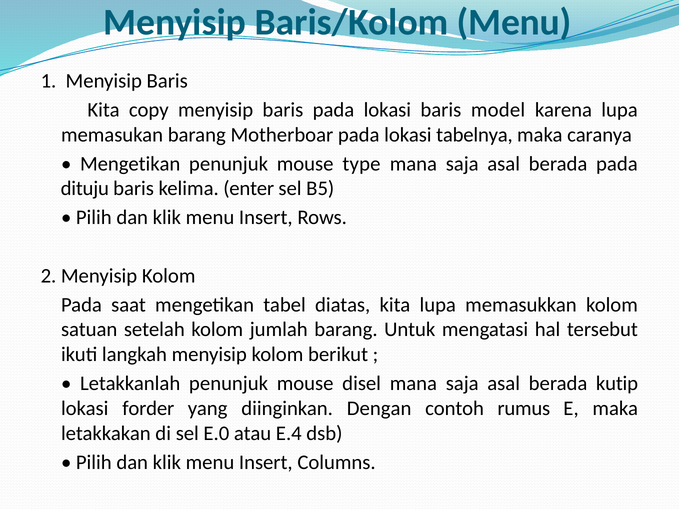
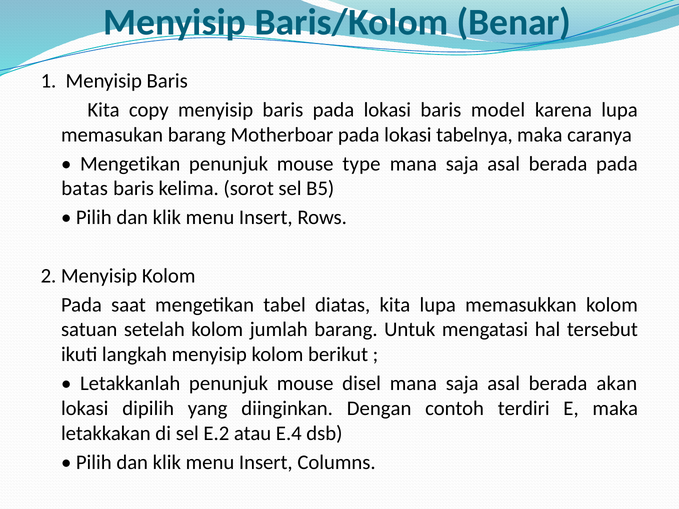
Baris/Kolom Menu: Menu -> Benar (514, 22)
dituju: dituju -> batas (85, 189)
enter: enter -> sorot (249, 189)
kutip: kutip -> akan (617, 384)
forder: forder -> dipilih (148, 409)
rumus: rumus -> terdiri (524, 409)
E.0: E.0 -> E.2 (216, 433)
